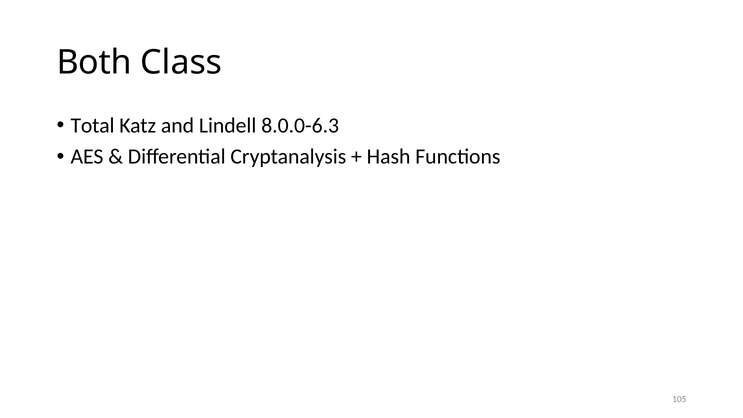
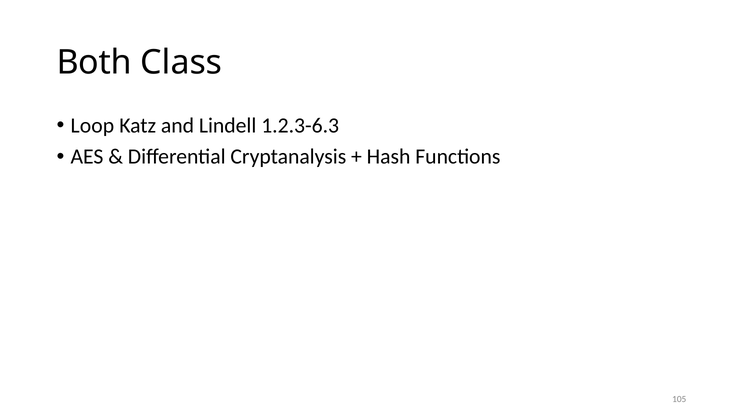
Total: Total -> Loop (92, 126)
8.0.0-6.3: 8.0.0-6.3 -> 1.2.3-6.3 (300, 126)
